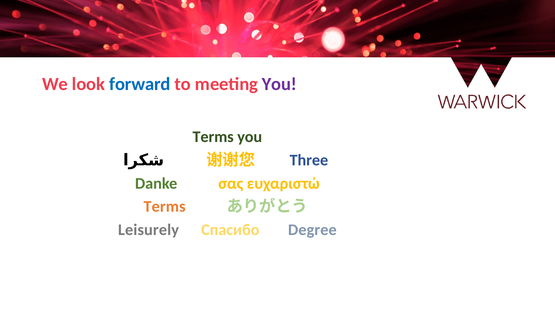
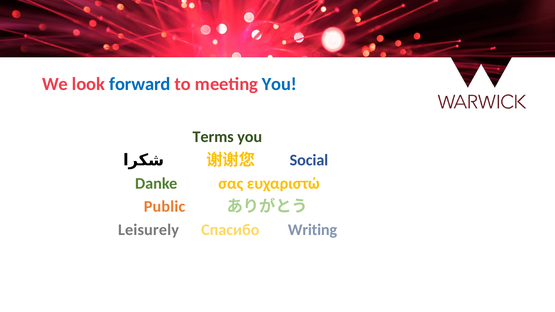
You colour: purple -> blue (279, 84)
Three: Three -> Social (309, 160)
Terms: Terms -> Public (165, 207)
Degree: Degree -> Writing (313, 230)
